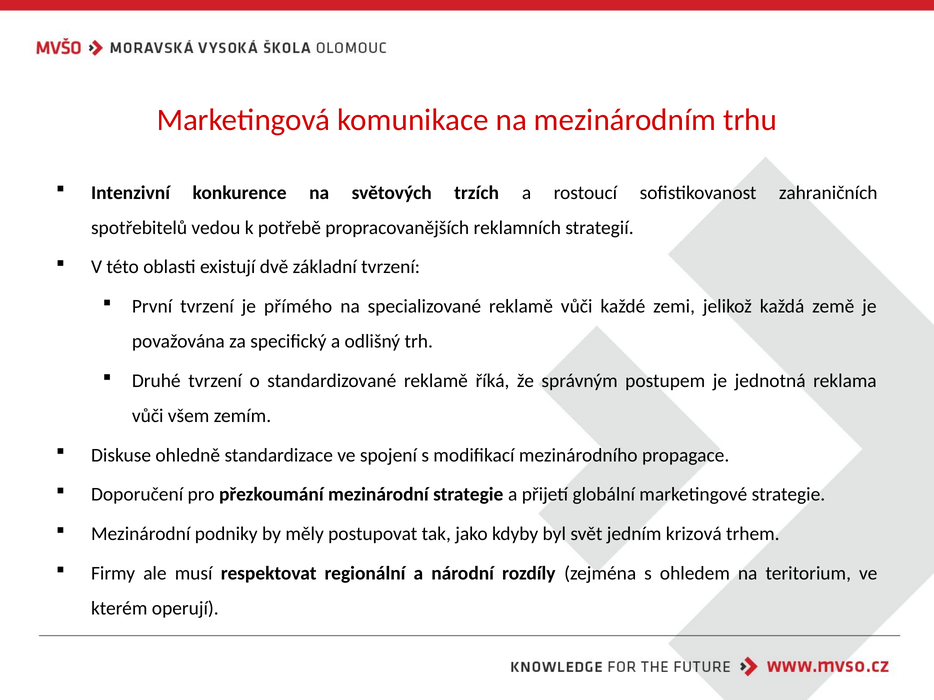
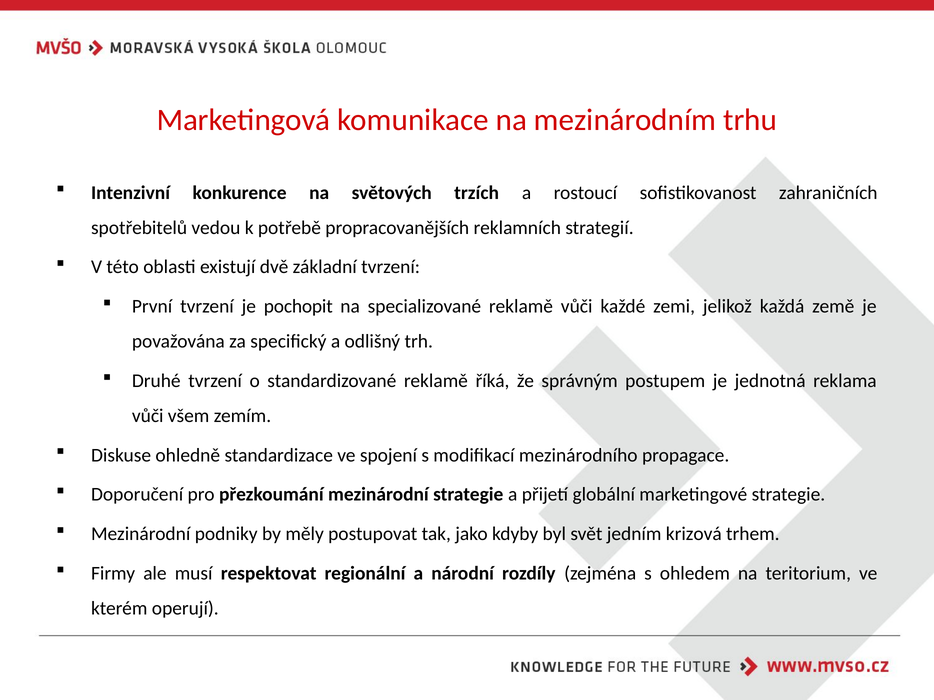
přímého: přímého -> pochopit (298, 307)
